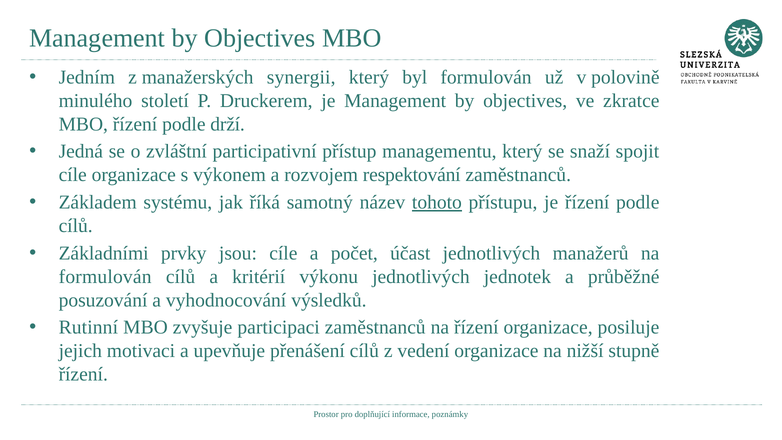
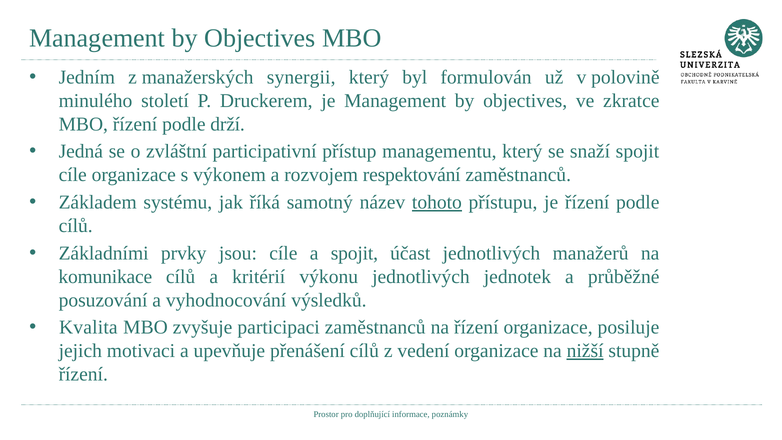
a počet: počet -> spojit (354, 253)
formulován: formulován -> komunikace (105, 277)
Rutinní: Rutinní -> Kvalita (88, 327)
nižší underline: none -> present (585, 351)
